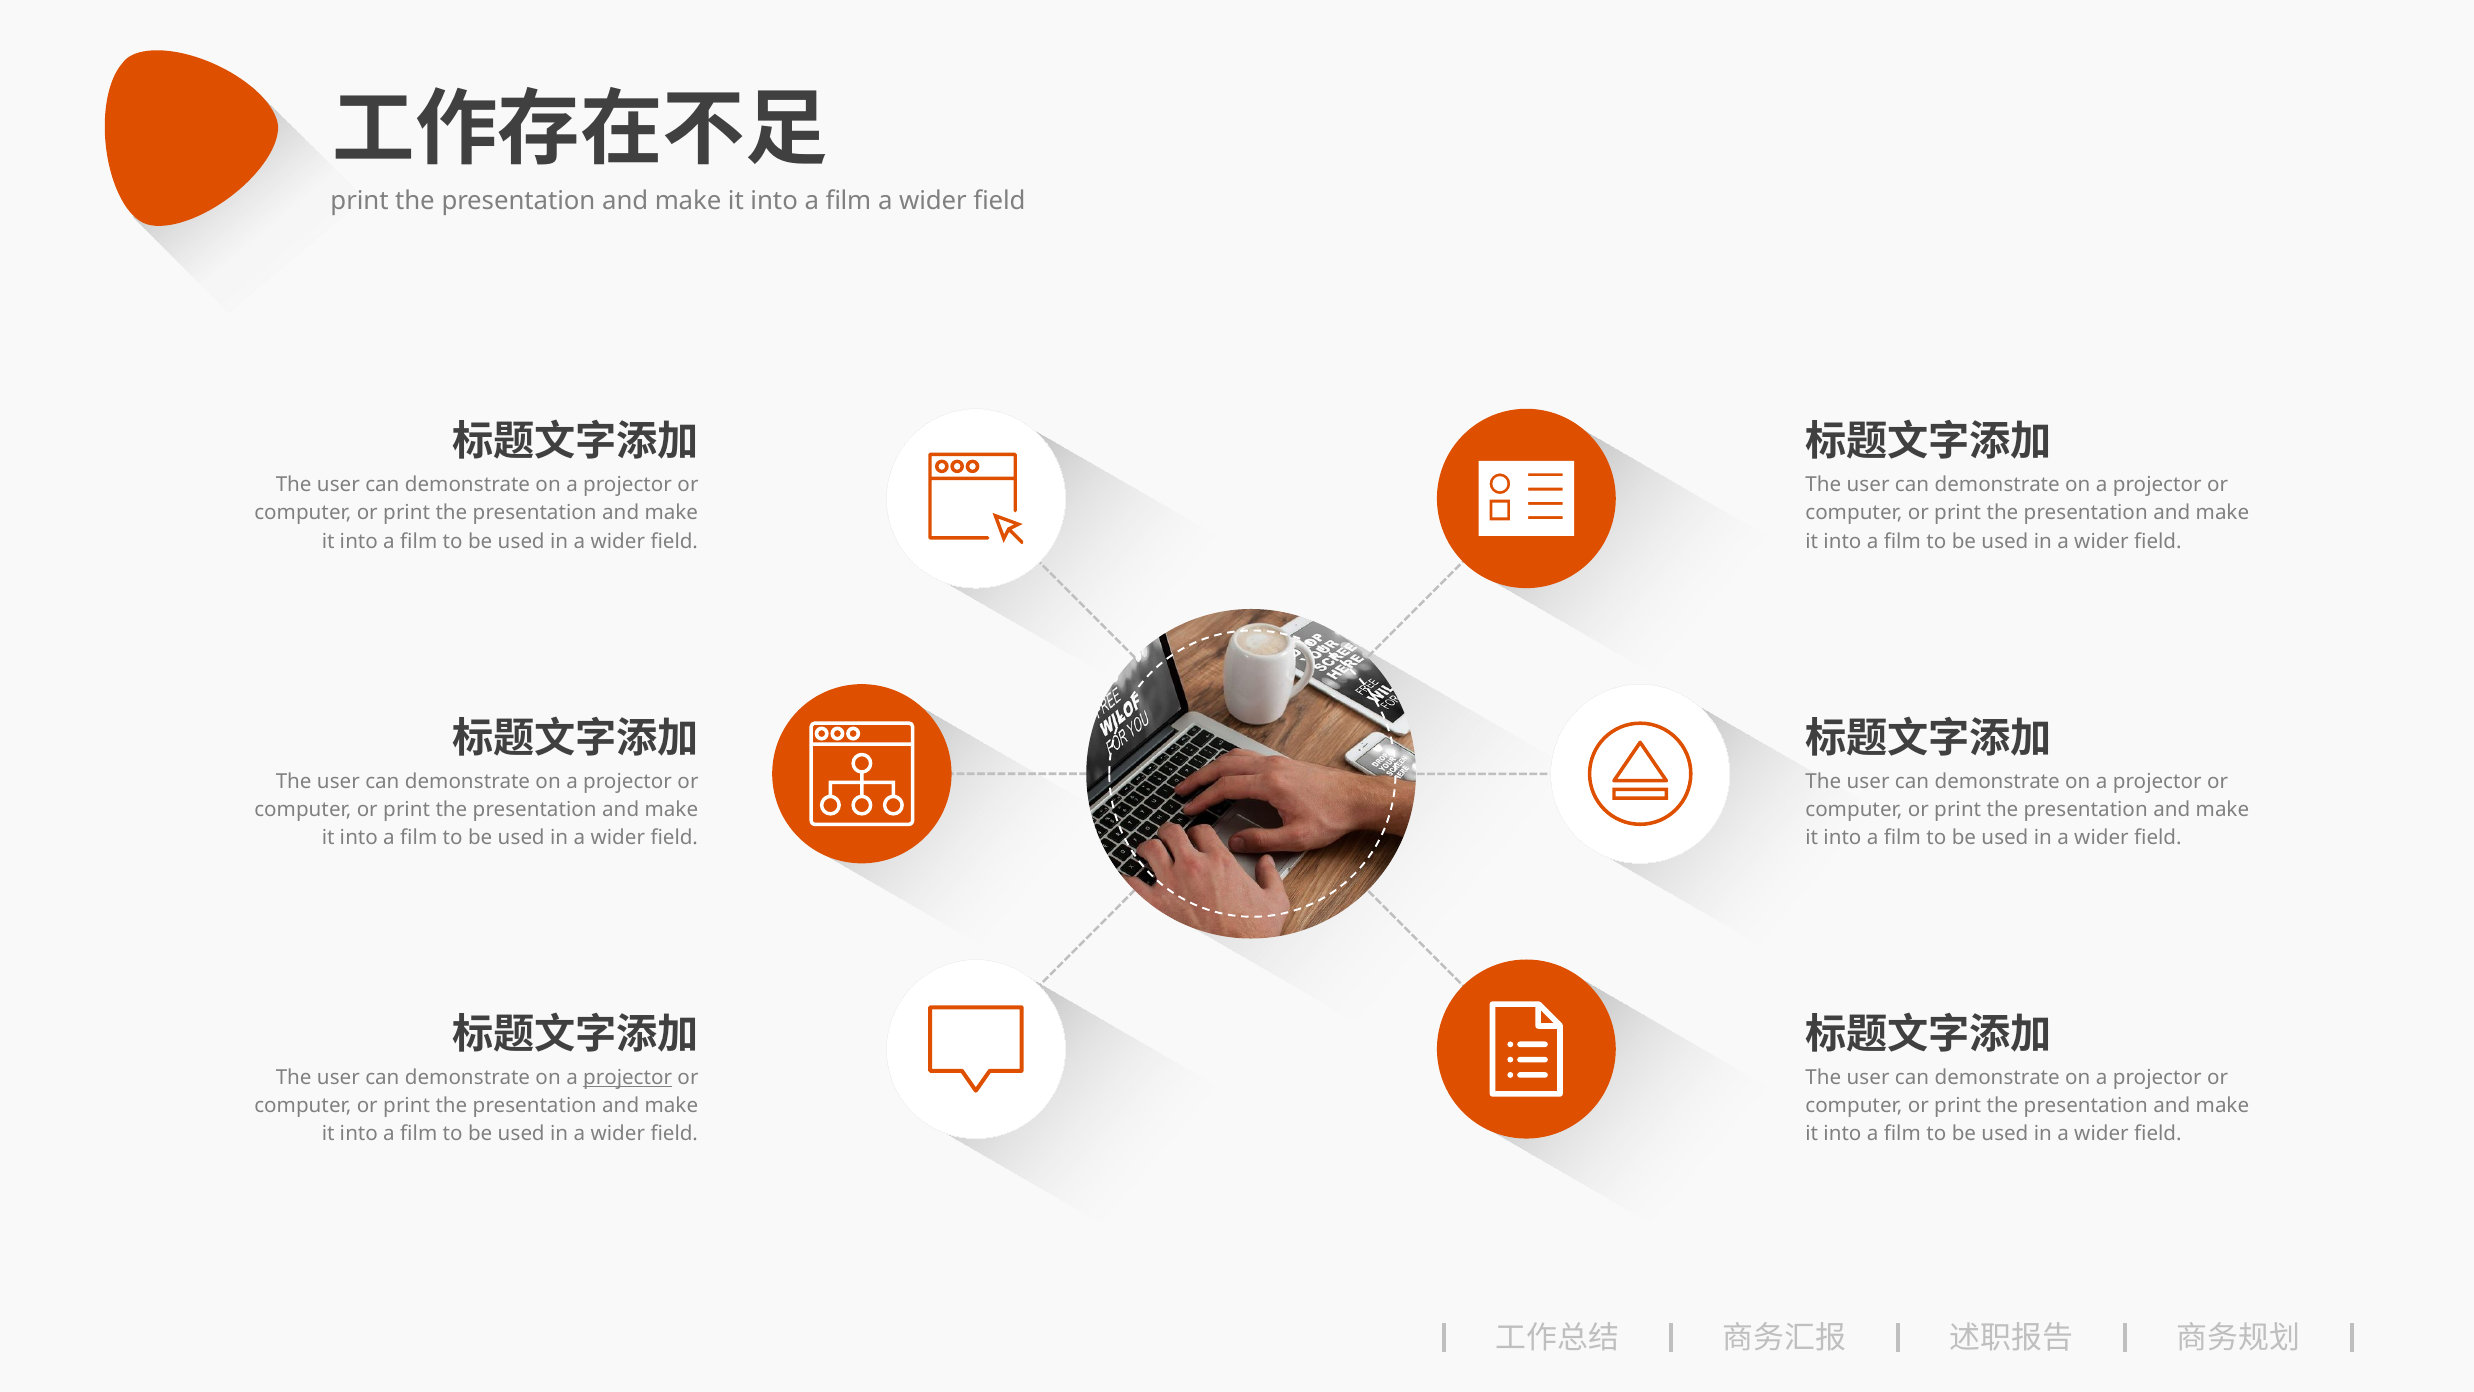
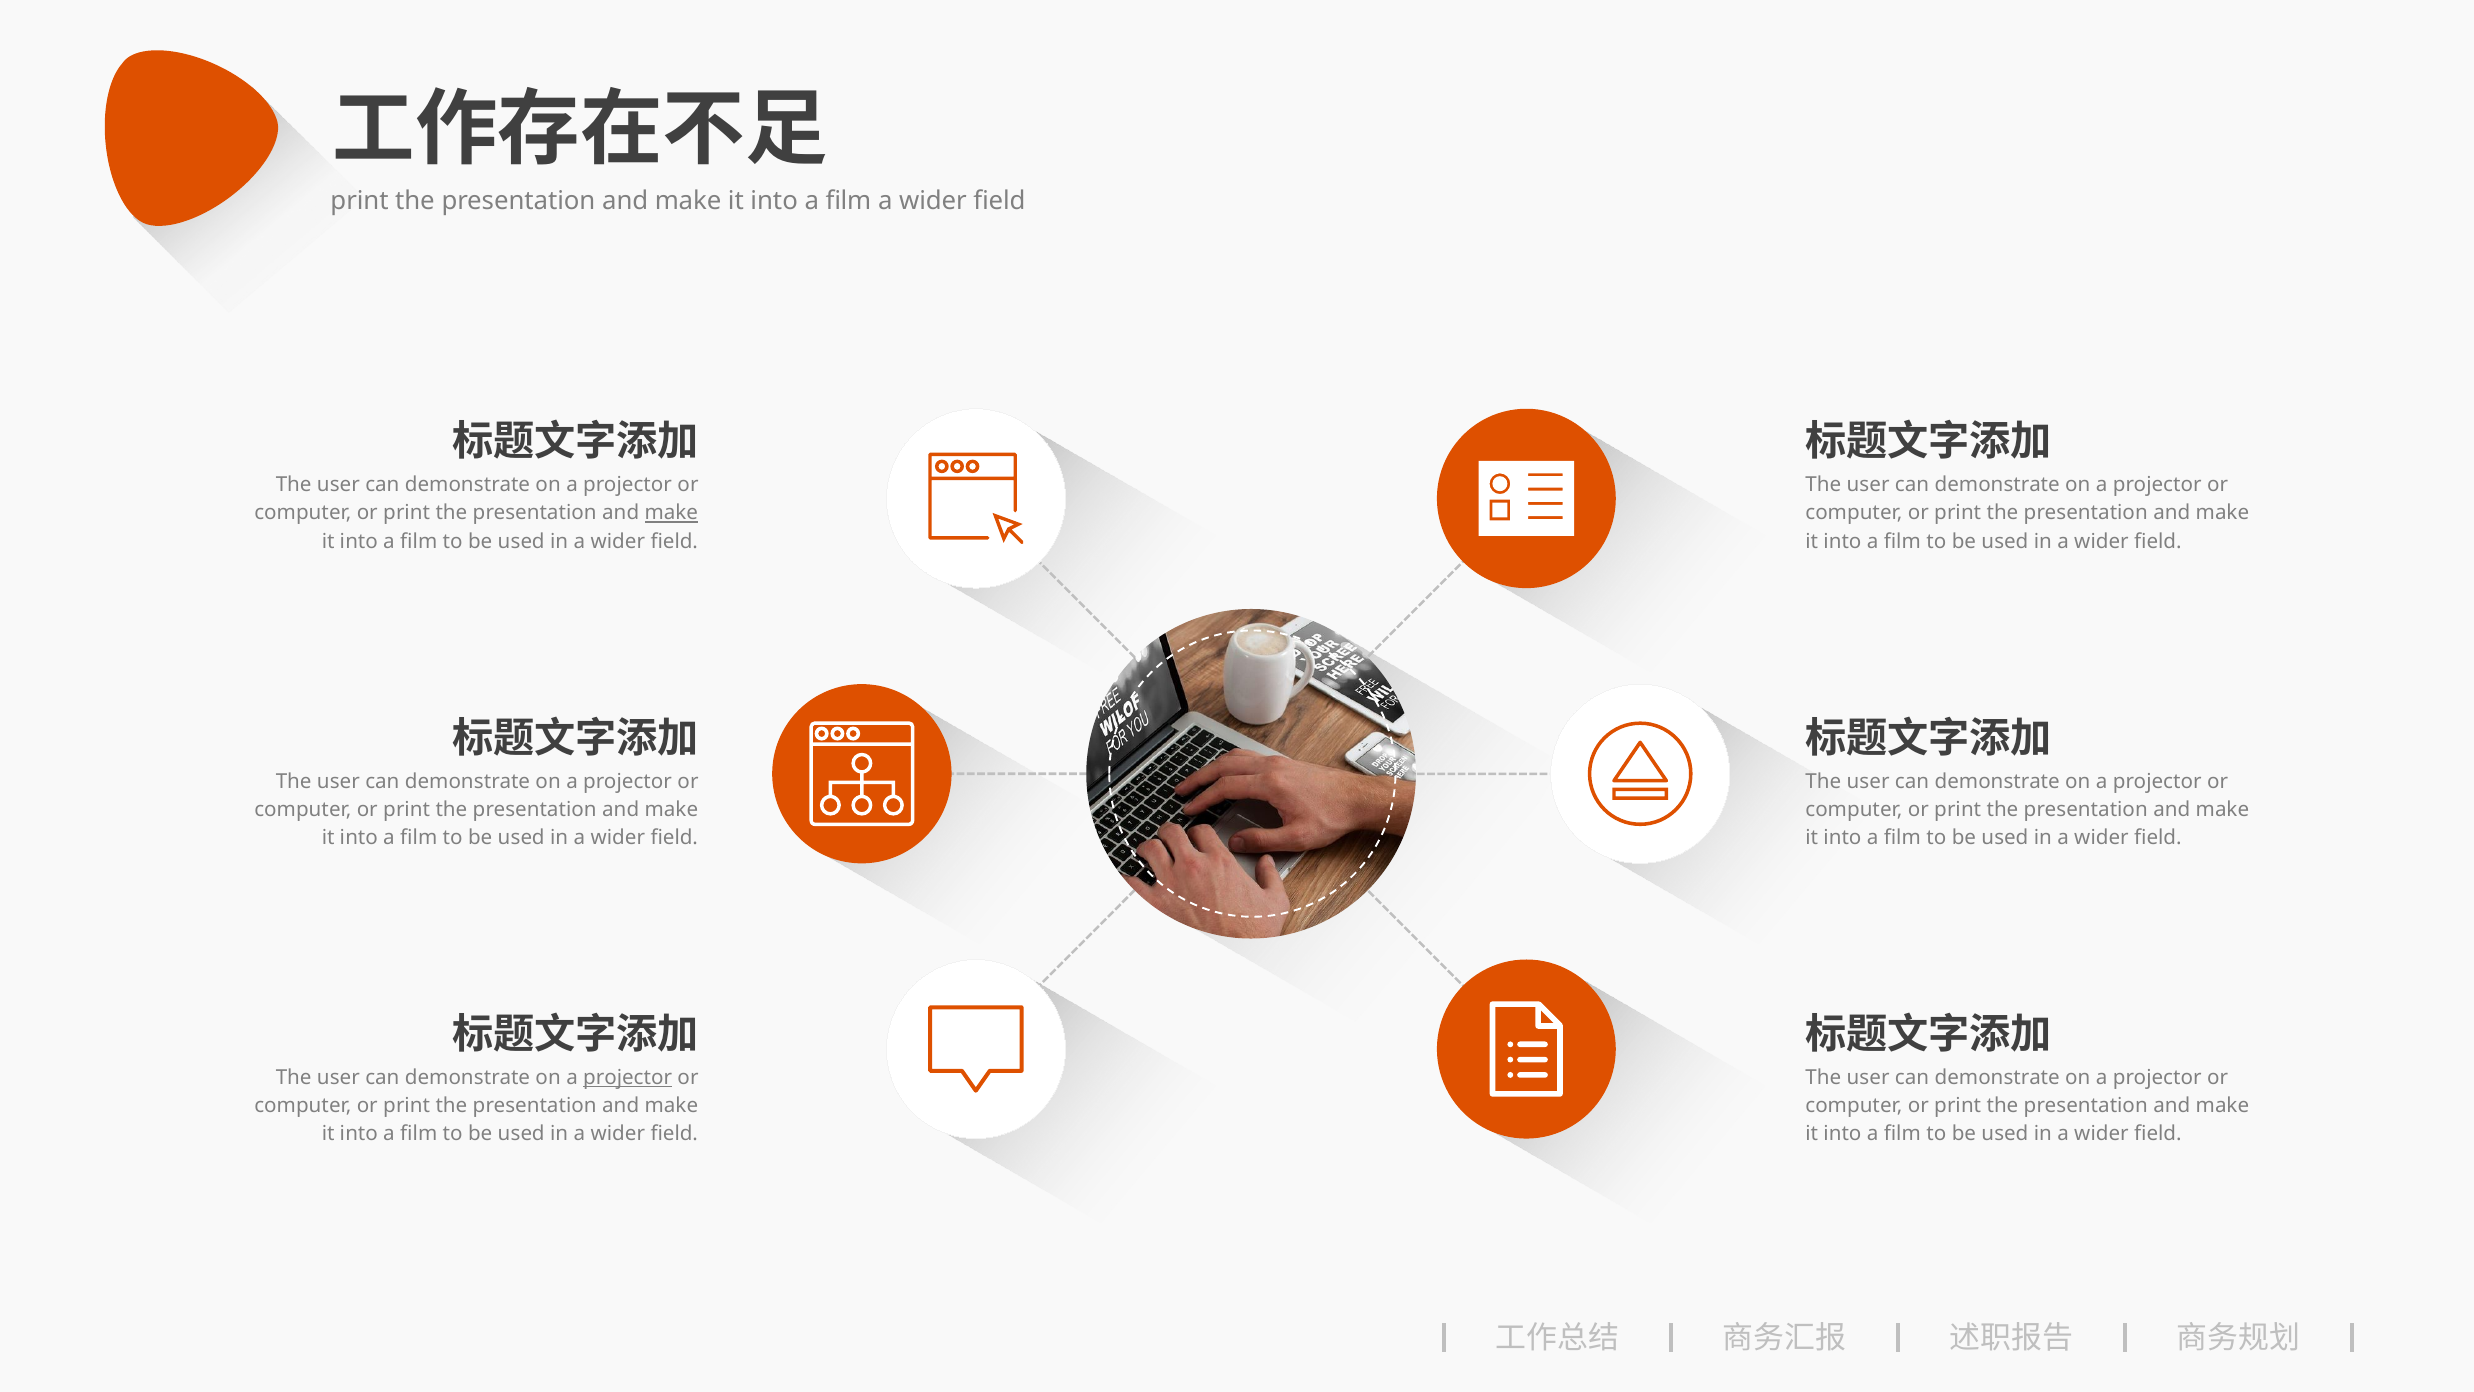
make underline: none -> present (671, 513)
